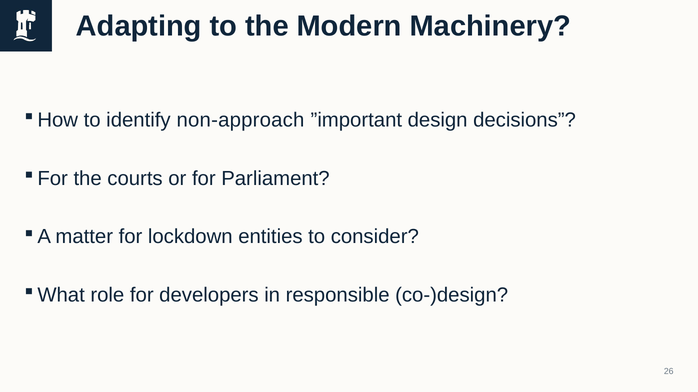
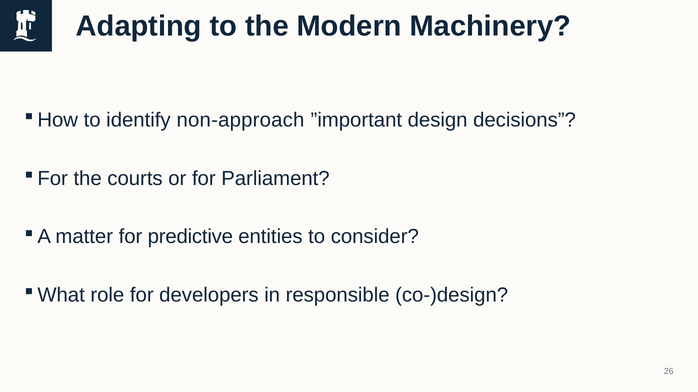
lockdown: lockdown -> predictive (190, 237)
